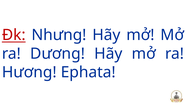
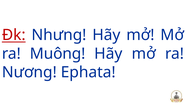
Dương: Dương -> Muông (58, 53)
Hương: Hương -> Nương (29, 72)
